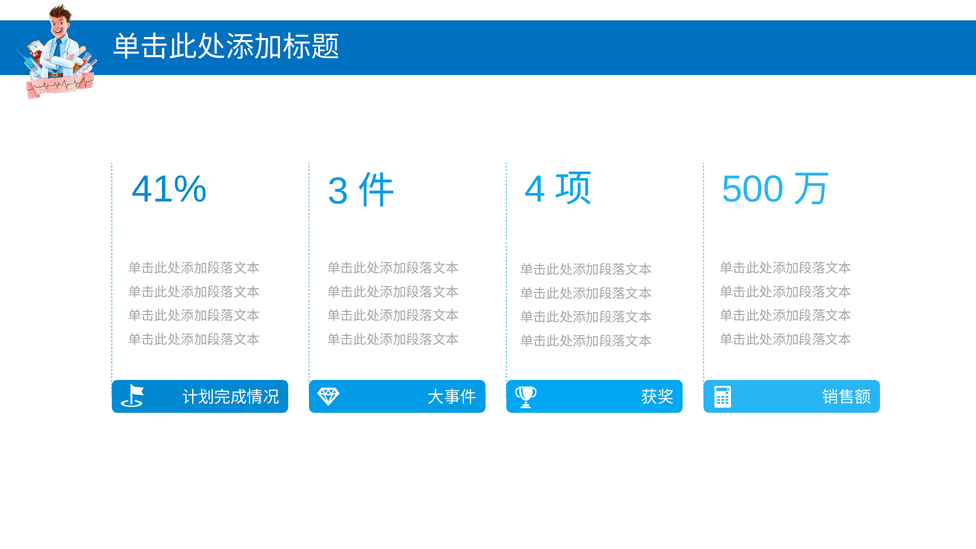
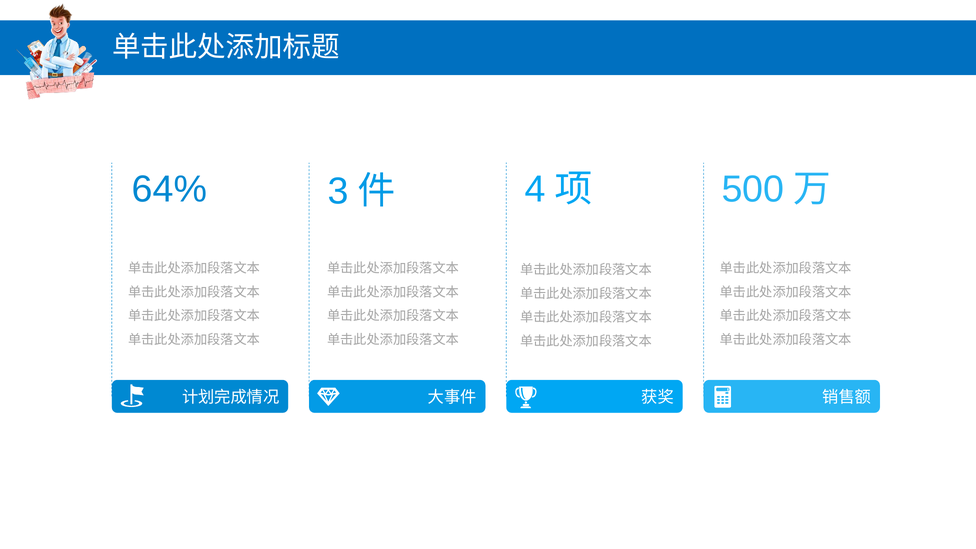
41%: 41% -> 64% (170, 189)
